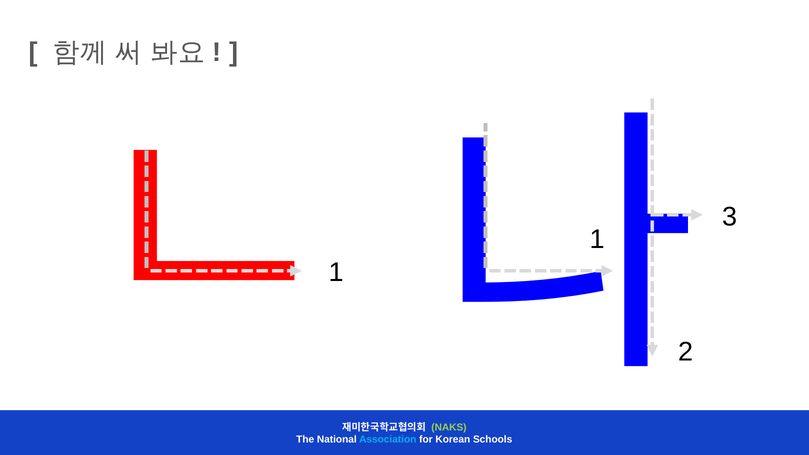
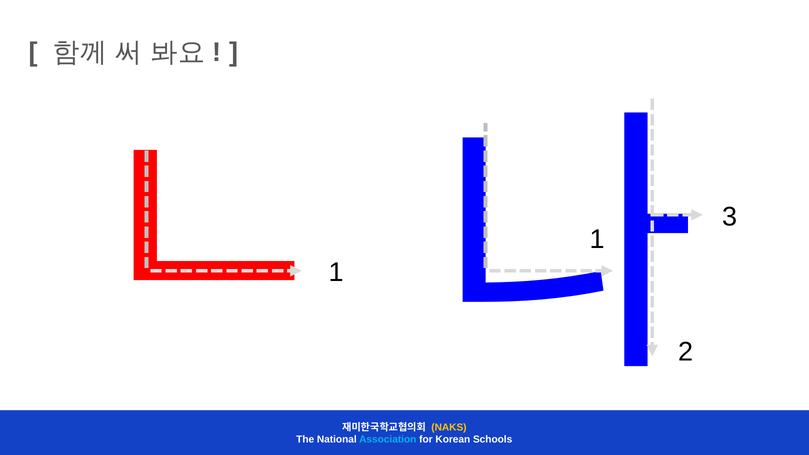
NAKS colour: light green -> yellow (449, 427)
